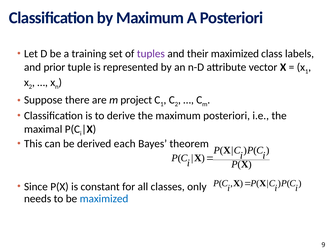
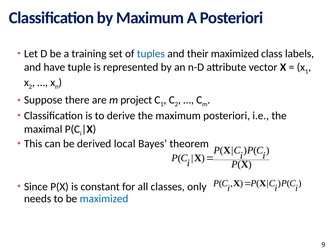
tuples colour: purple -> blue (151, 54)
prior: prior -> have (54, 67)
each: each -> local (125, 144)
